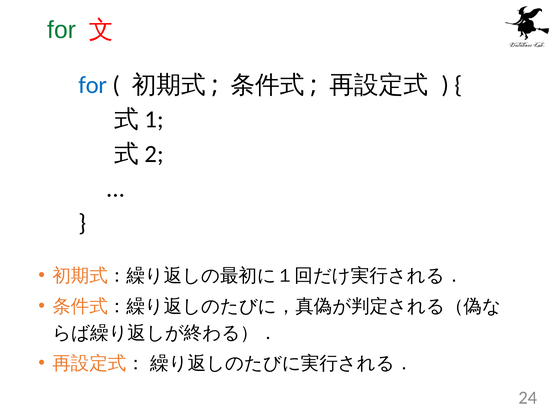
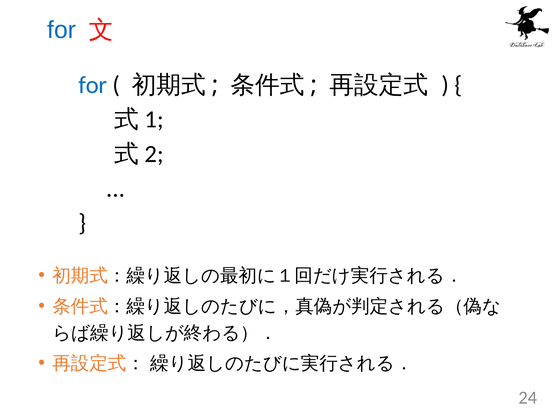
for colour: green -> blue (62, 30)
